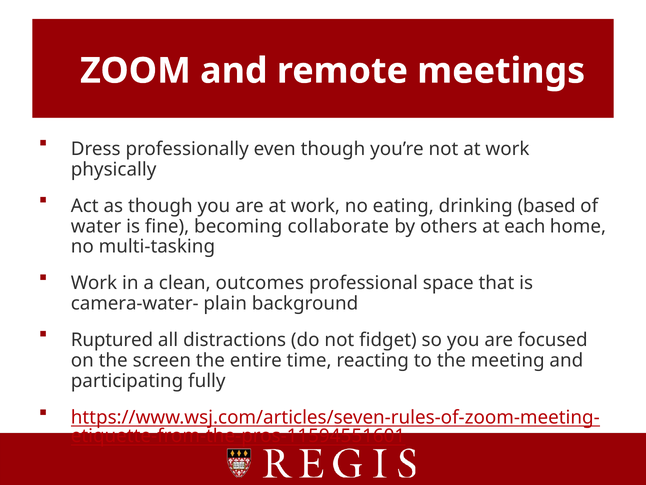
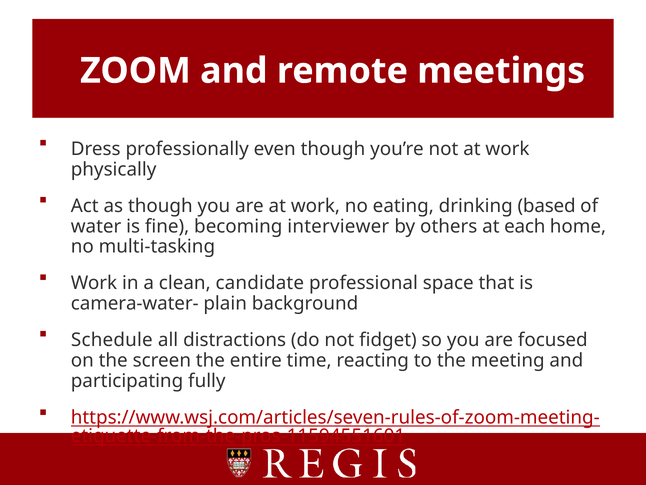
collaborate: collaborate -> interviewer (338, 226)
outcomes: outcomes -> candidate (260, 283)
Ruptured: Ruptured -> Schedule (112, 340)
